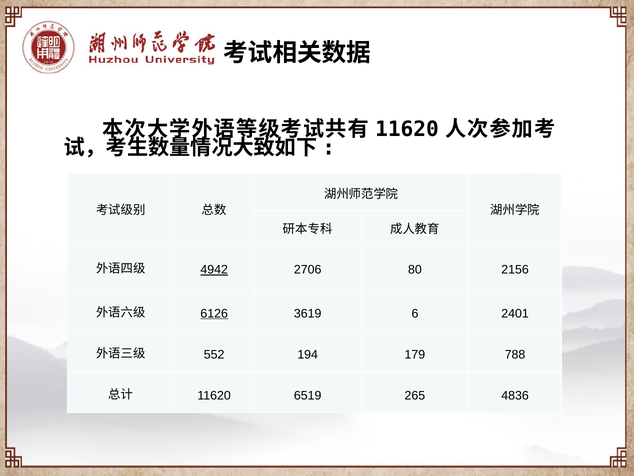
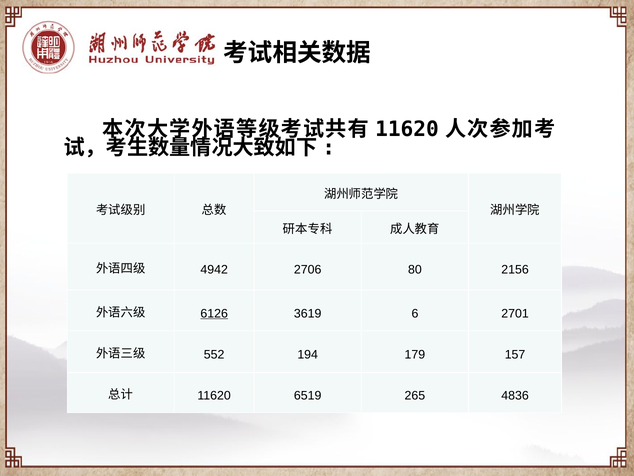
4942 underline: present -> none (214, 269)
2401: 2401 -> 2701 (515, 313)
788: 788 -> 157 (515, 354)
